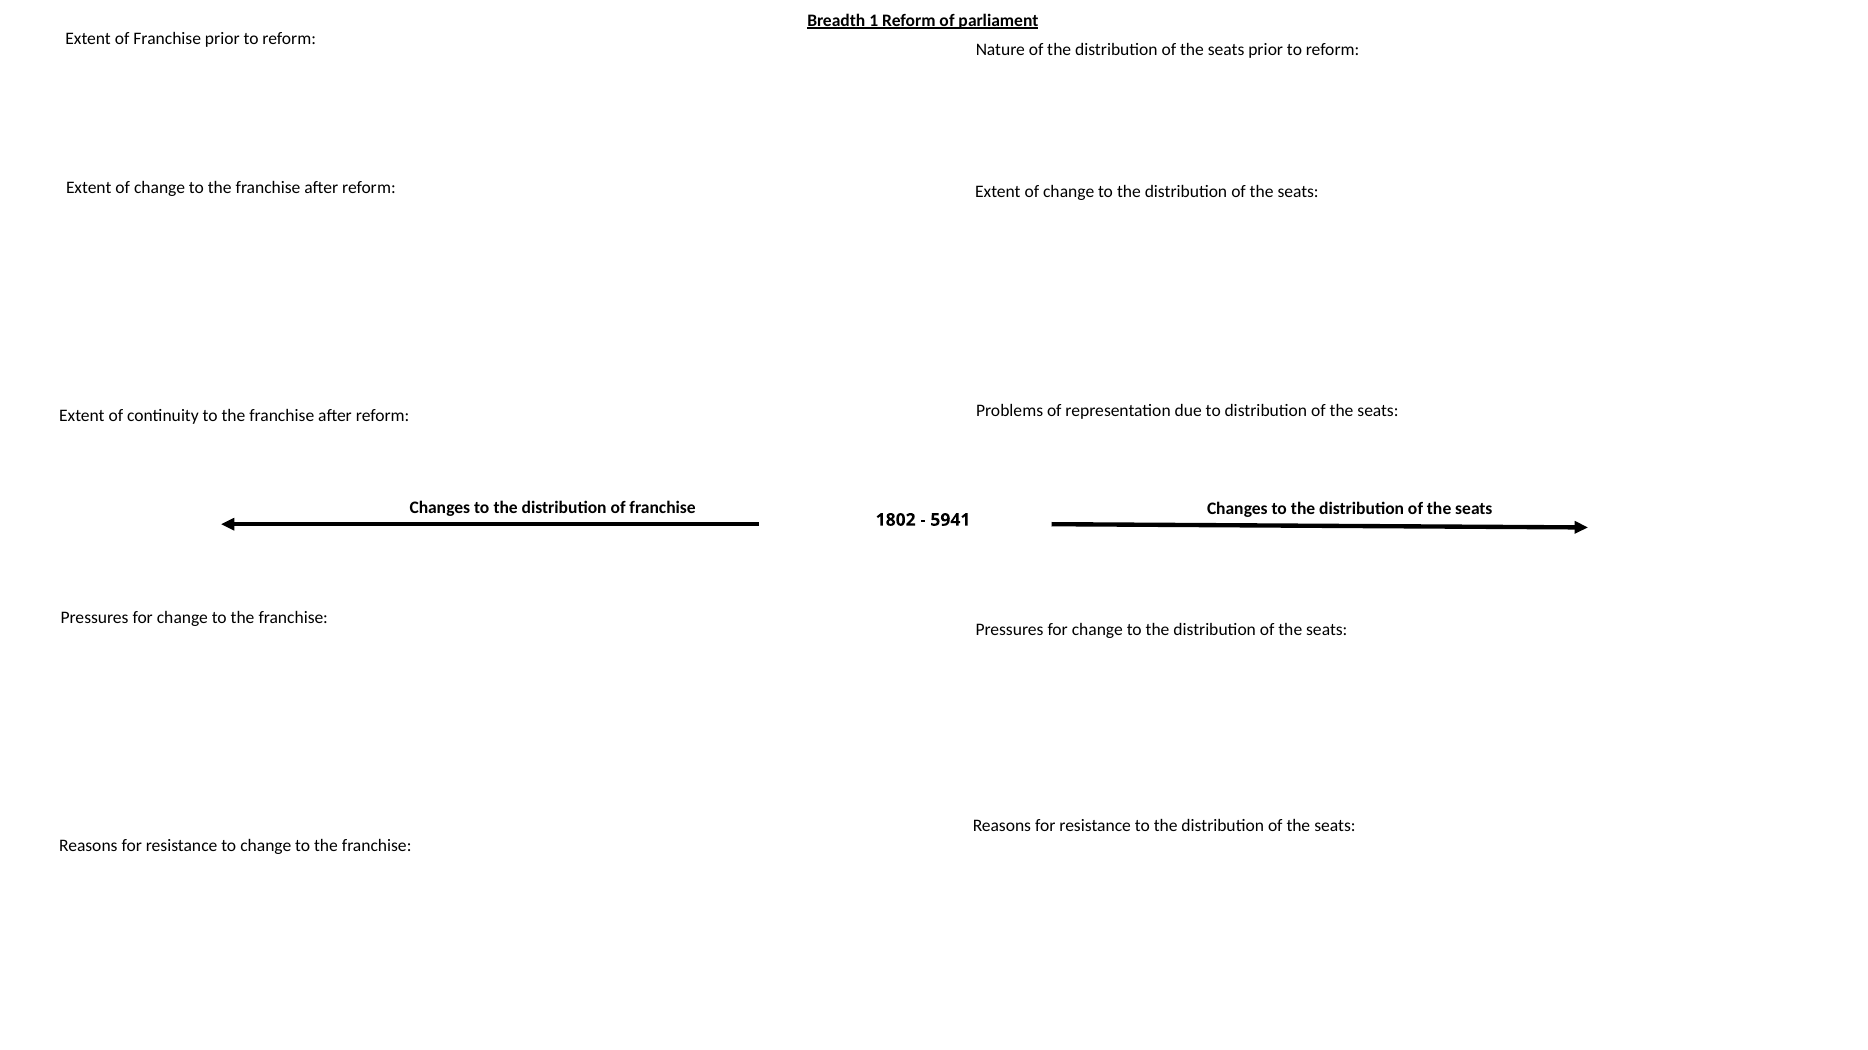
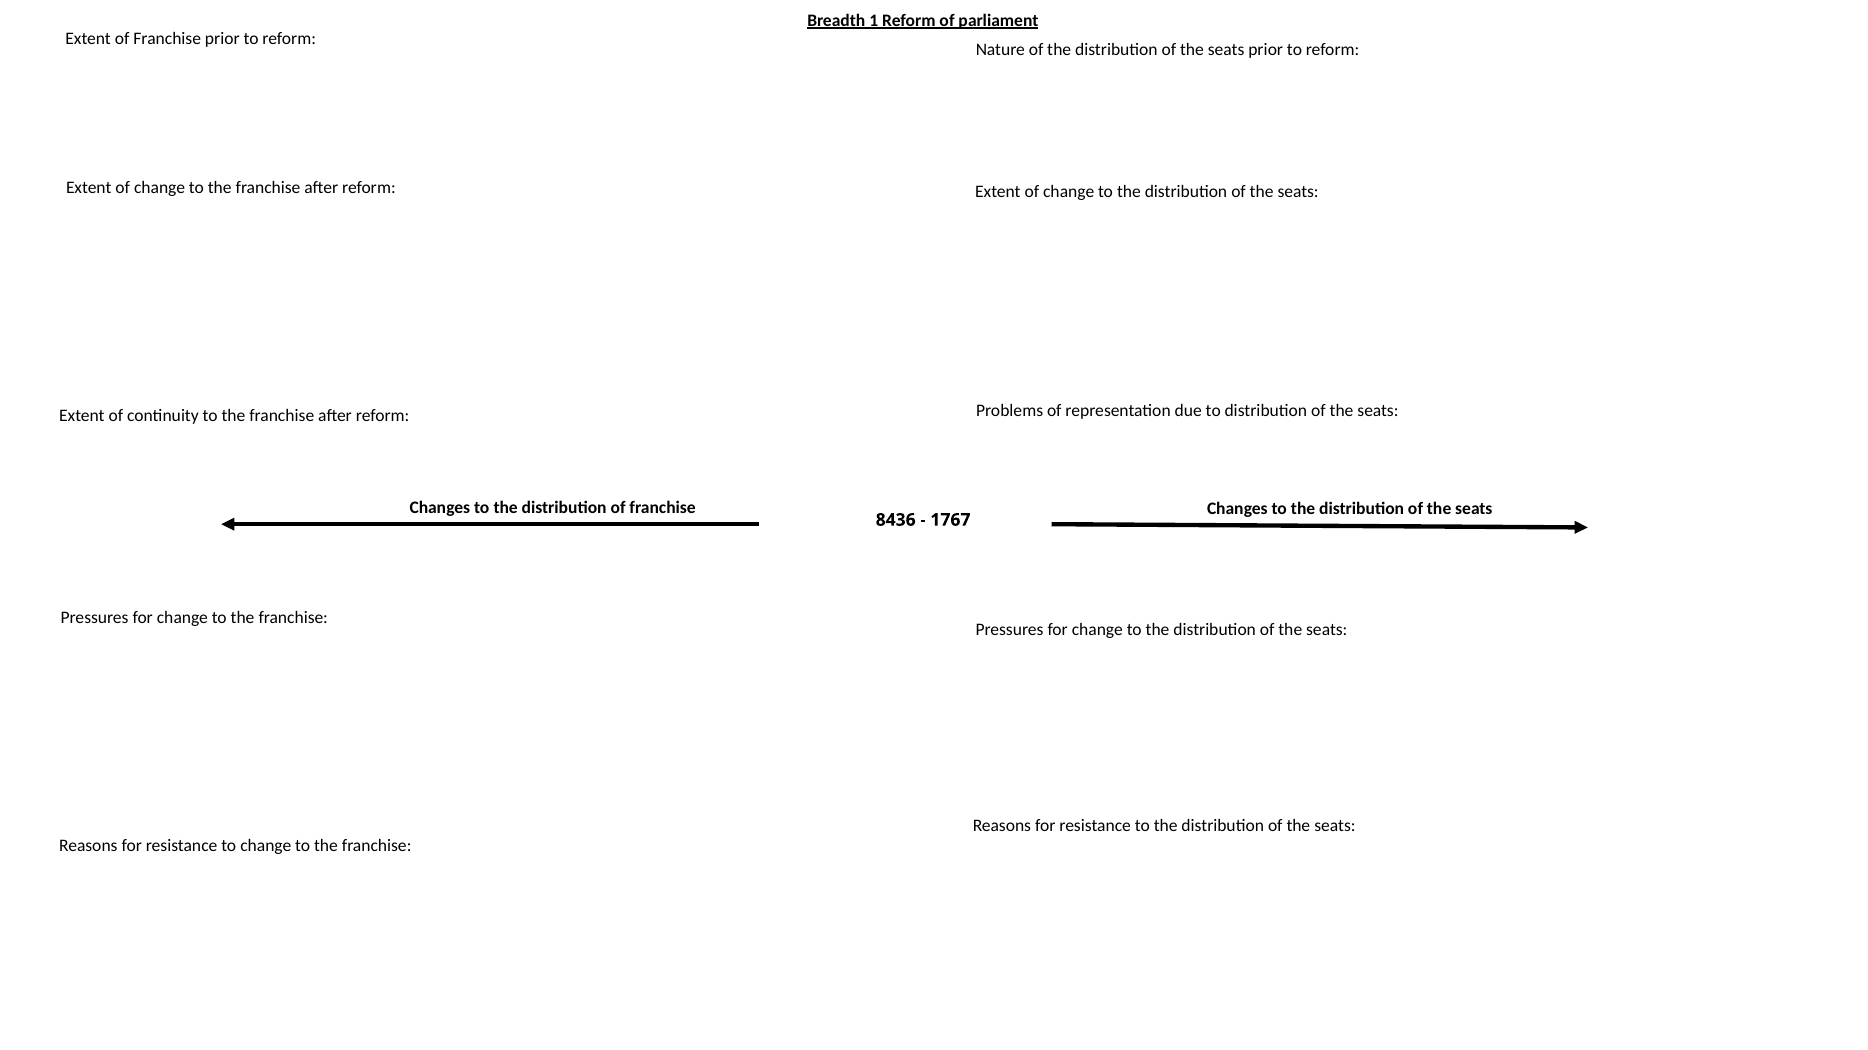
1802: 1802 -> 8436 (896, 520)
5941: 5941 -> 1767 (950, 520)
